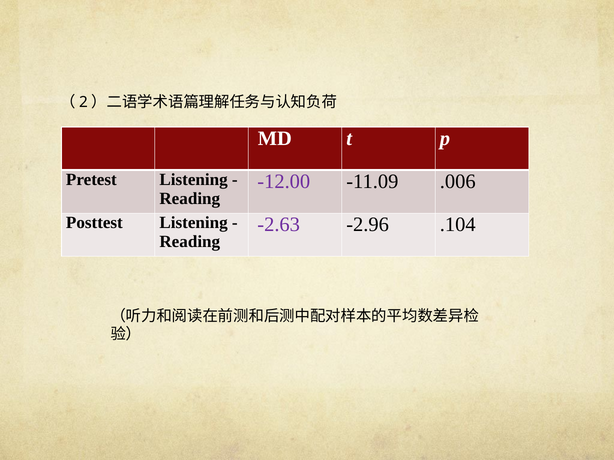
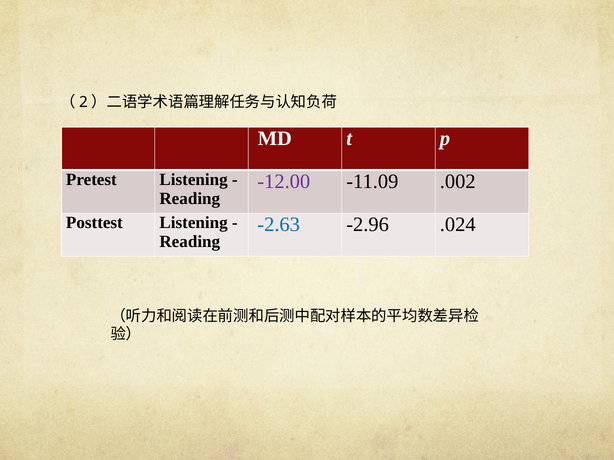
.006: .006 -> .002 (458, 182)
-2.63 colour: purple -> blue (279, 225)
.104: .104 -> .024 (458, 225)
